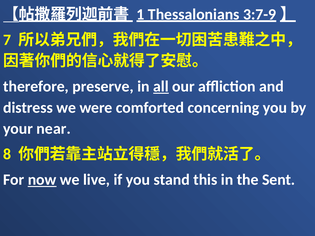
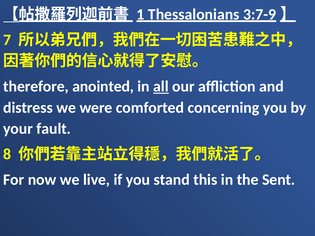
preserve: preserve -> anointed (103, 87)
near: near -> fault (54, 129)
now underline: present -> none (42, 180)
